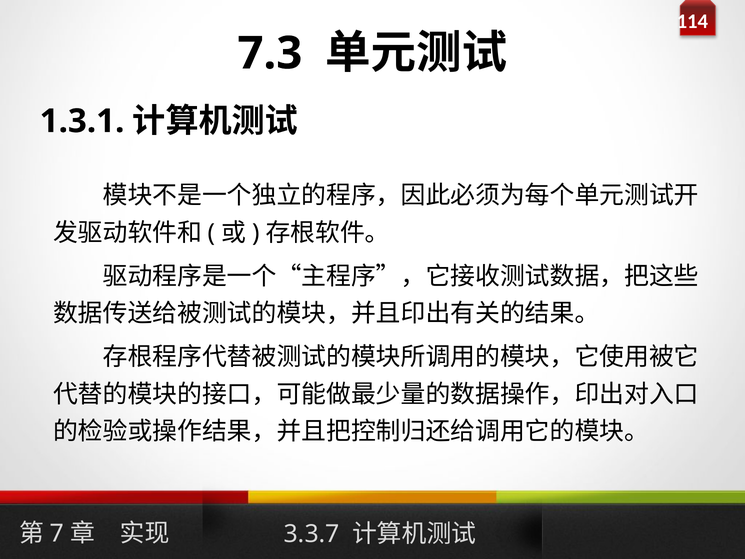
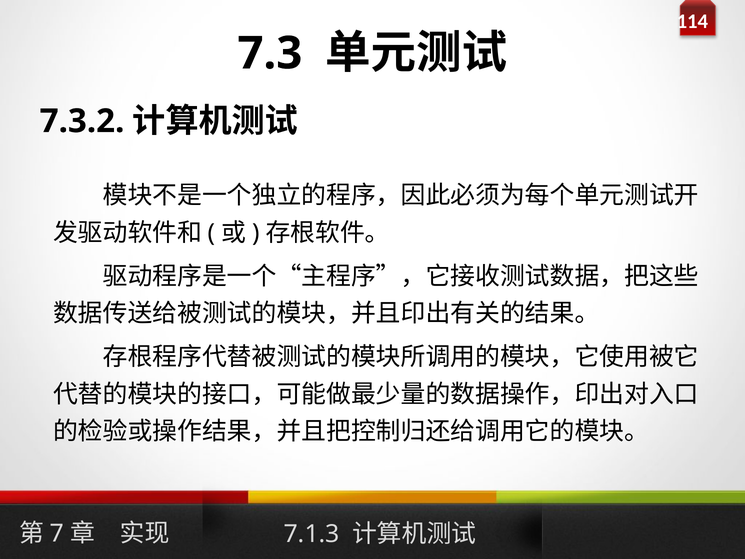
1.3.1: 1.3.1 -> 7.3.2 (82, 121)
3.3.7: 3.3.7 -> 7.1.3 (312, 534)
